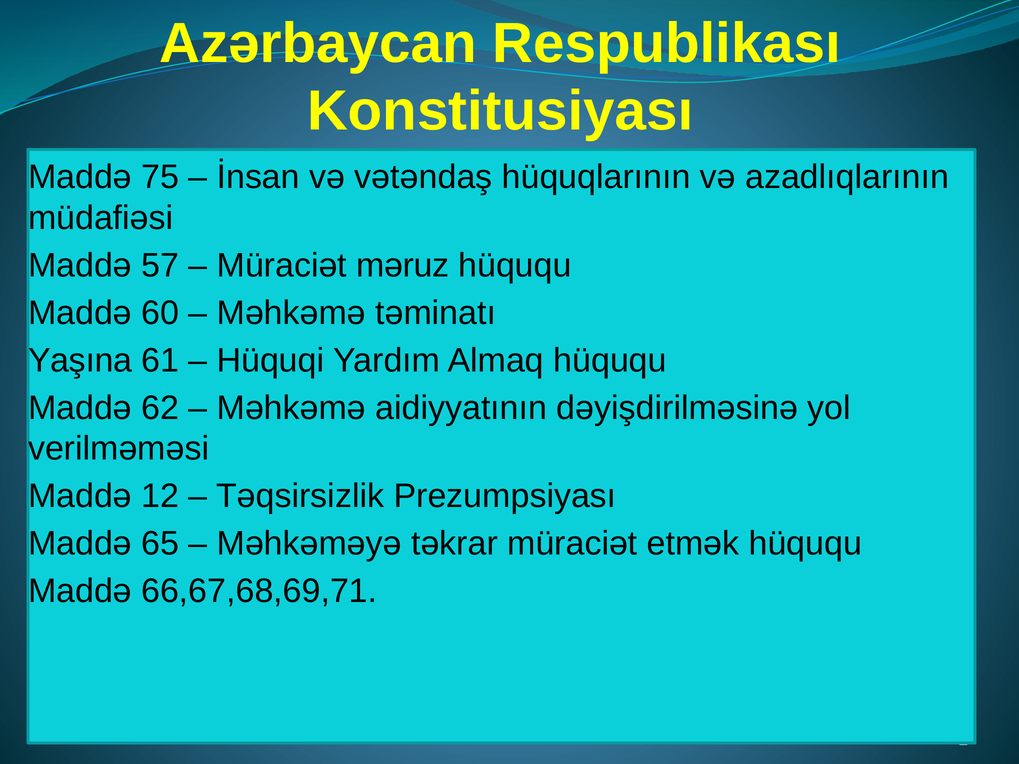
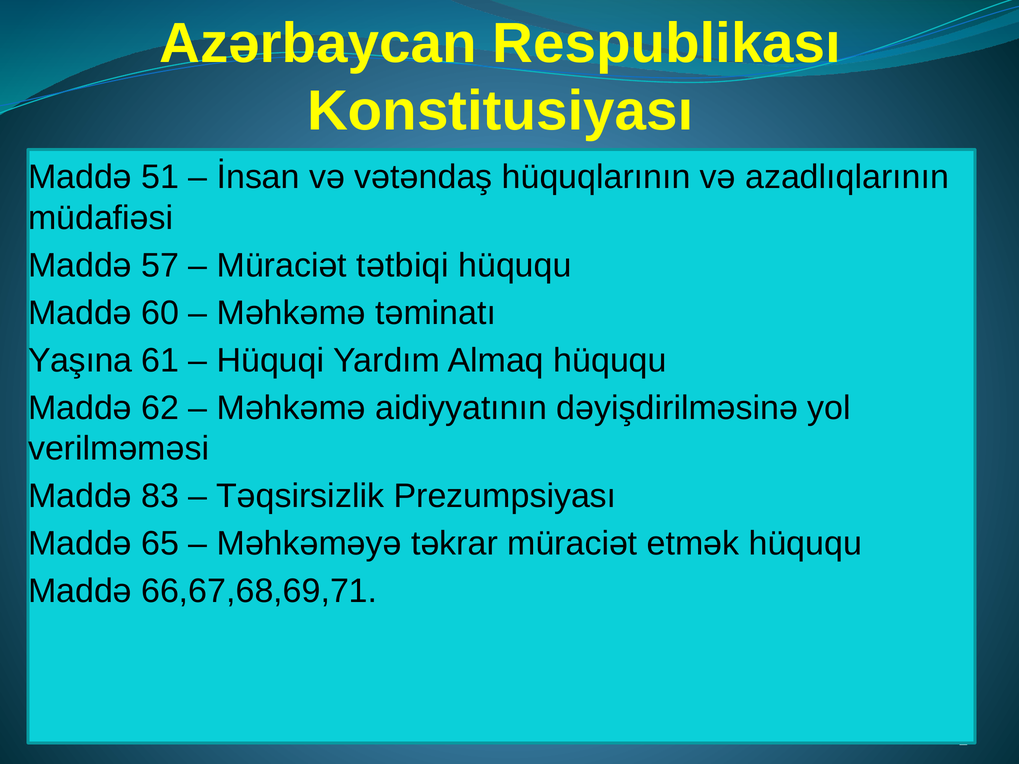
75: 75 -> 51 (160, 177)
məruz: məruz -> tətbiqi (402, 265)
12: 12 -> 83 (160, 496)
